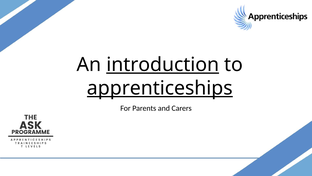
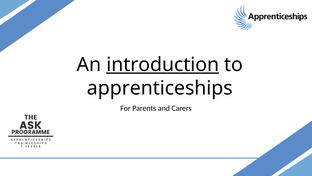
apprenticeships underline: present -> none (160, 88)
